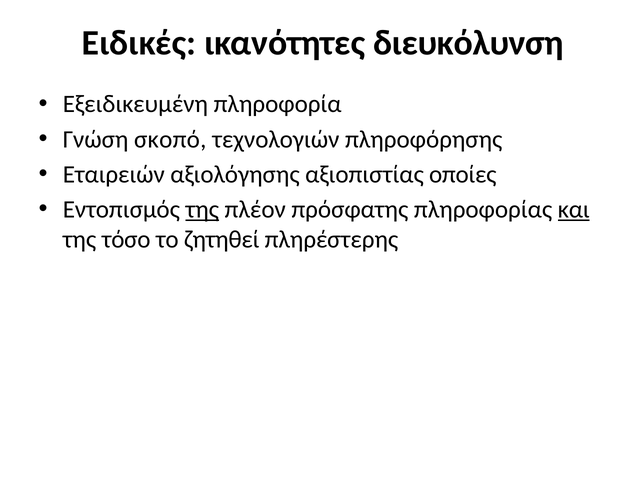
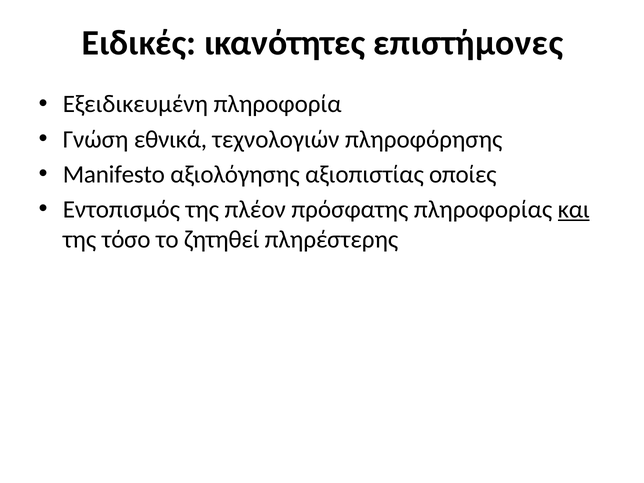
διευκόλυνση: διευκόλυνση -> επιστήμονες (468, 43)
σκοπό: σκοπό -> εθνικά (170, 139)
Εταιρειών: Εταιρειών -> Manifesto (114, 174)
της underline: present -> none (202, 209)
